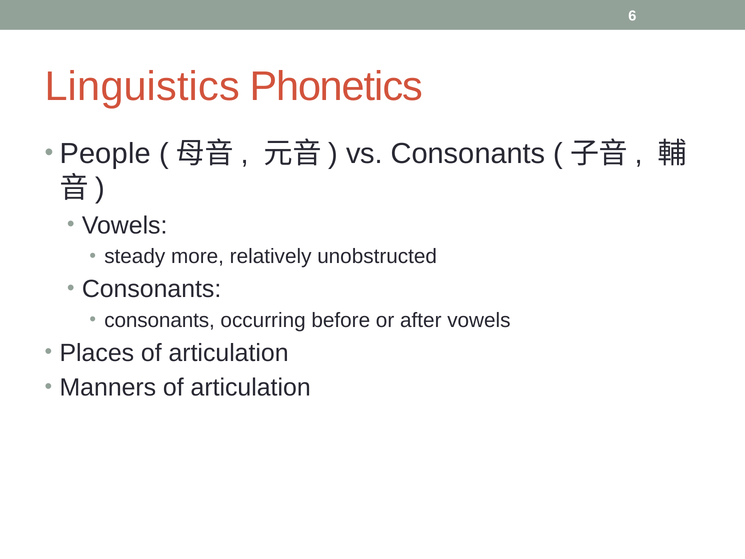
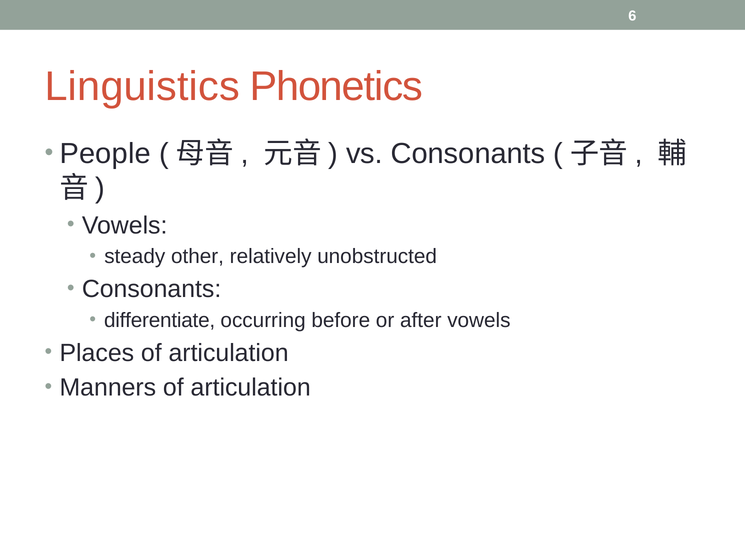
more: more -> other (197, 256)
consonants: consonants -> differentiate (160, 320)
